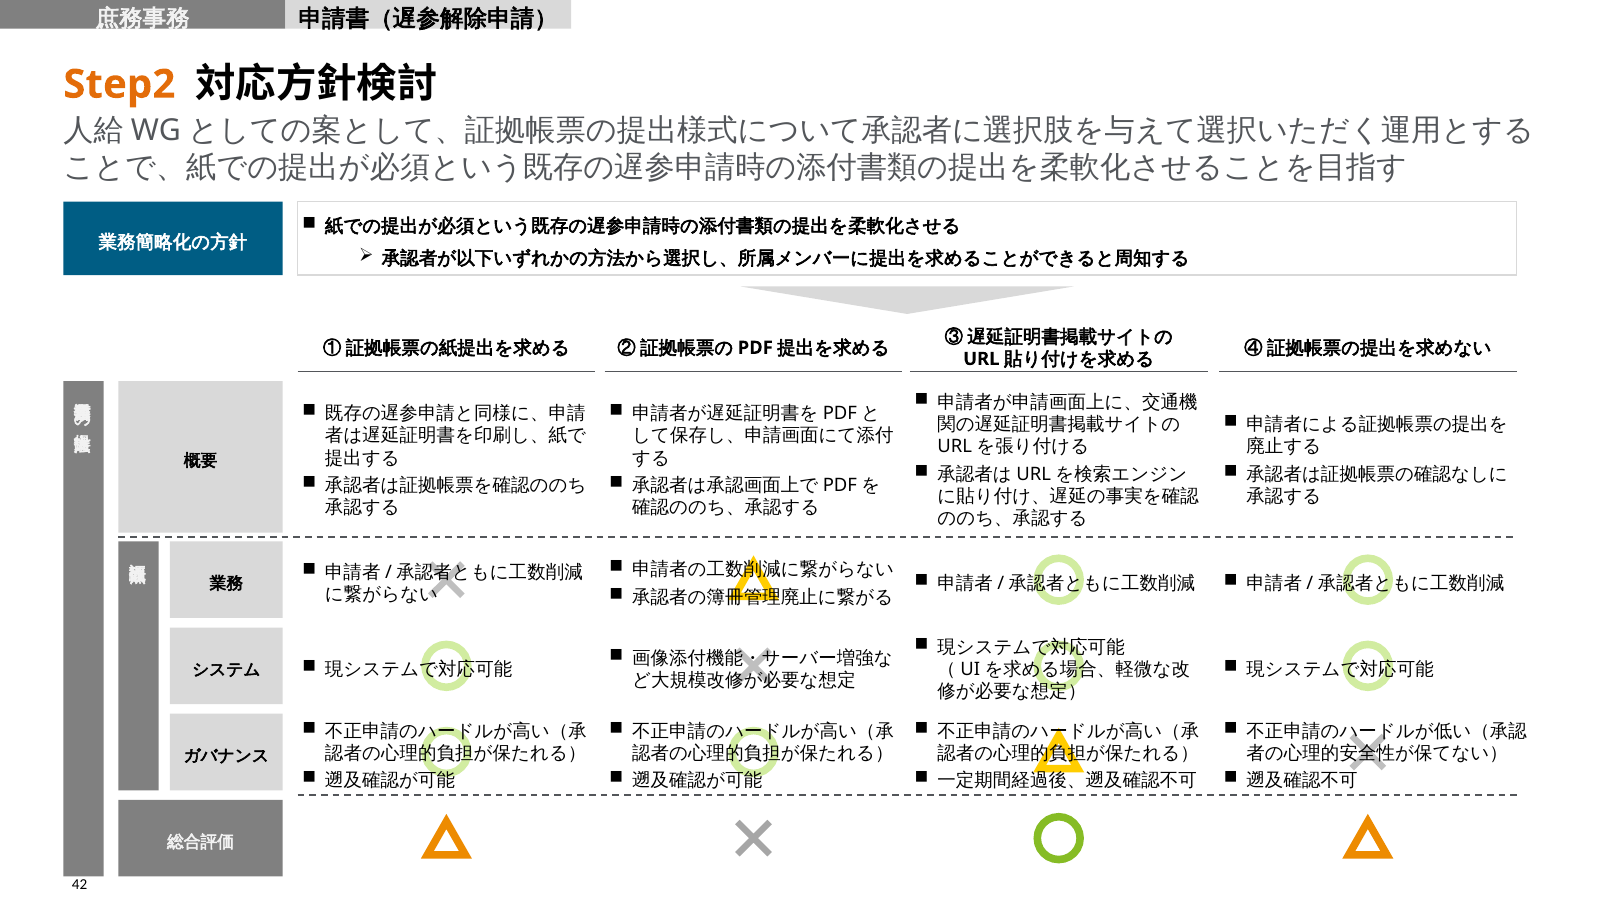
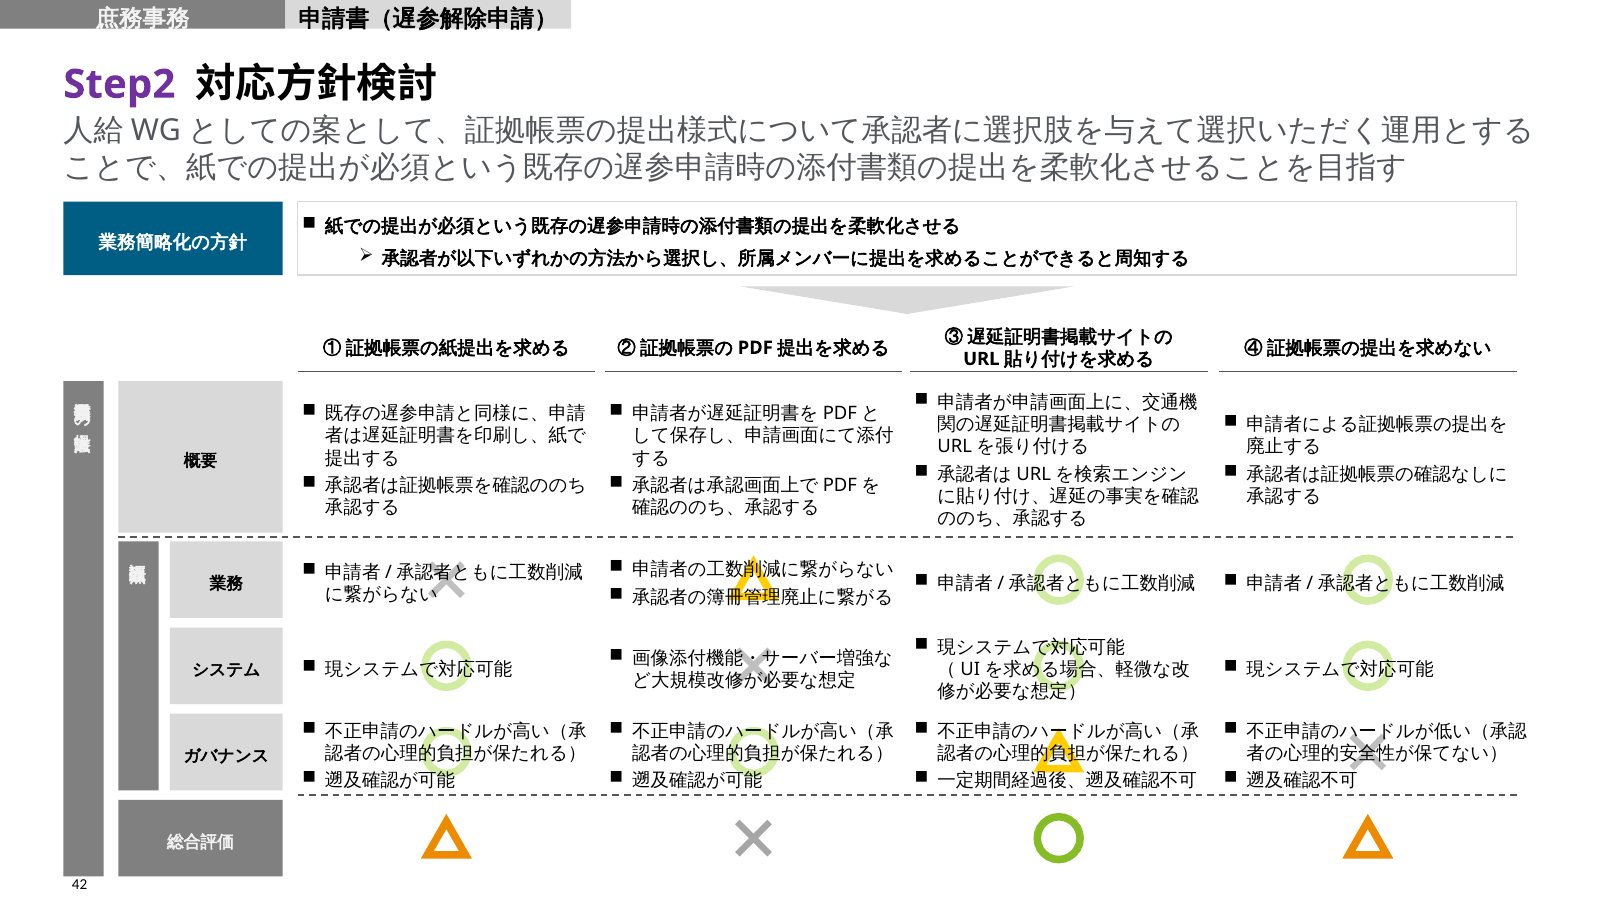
Step2 colour: orange -> purple (119, 84)
